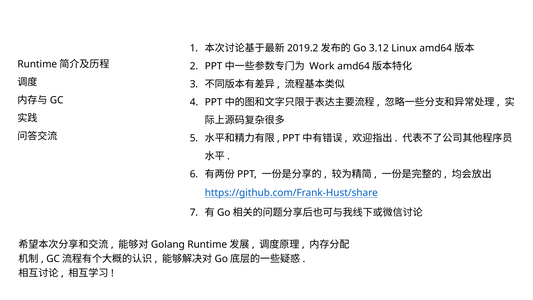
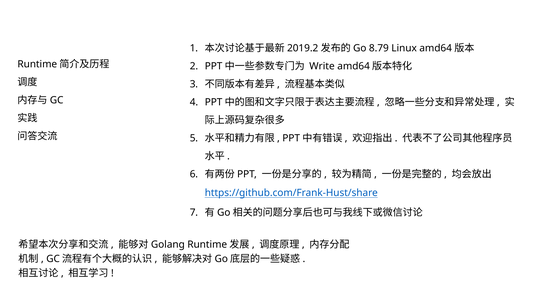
3.12: 3.12 -> 8.79 (379, 48)
Work: Work -> Write (322, 66)
